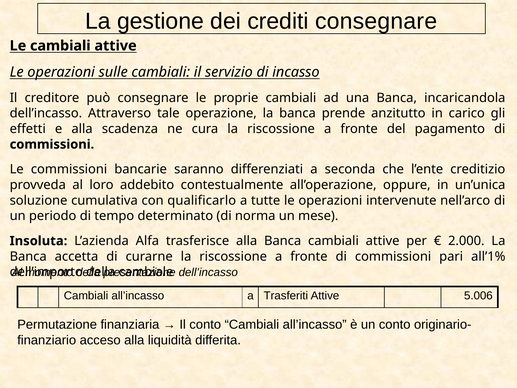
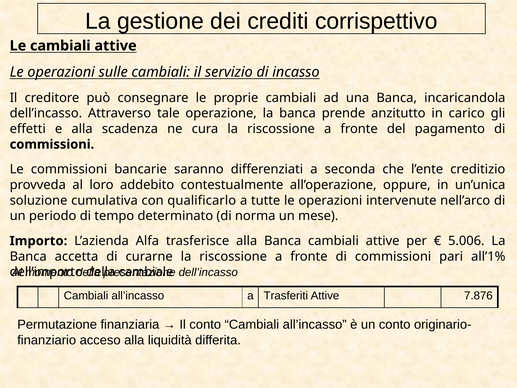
crediti consegnare: consegnare -> corrispettivo (376, 21)
Insoluta: Insoluta -> Importo (38, 241)
2.000: 2.000 -> 5.006 (466, 241)
5.006: 5.006 -> 7.876 (478, 295)
